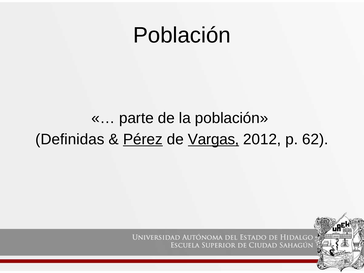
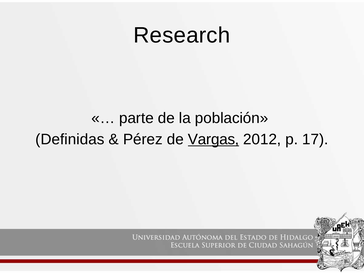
Población: Población -> Research (182, 35)
Pérez underline: present -> none (143, 139)
62: 62 -> 17 (315, 139)
